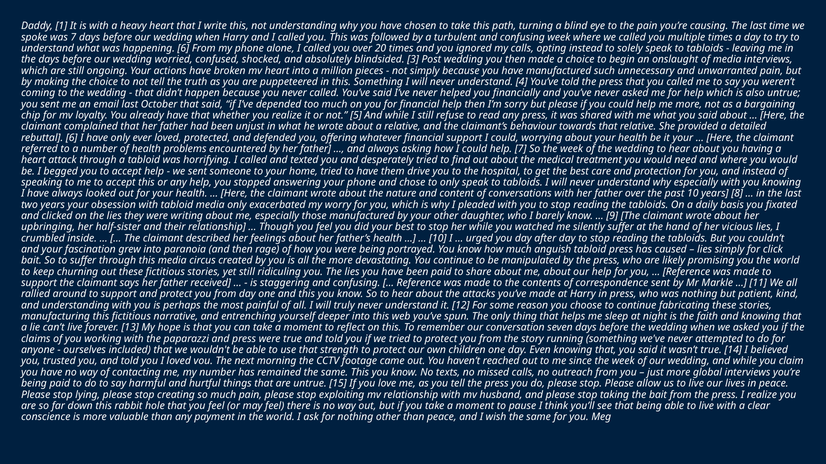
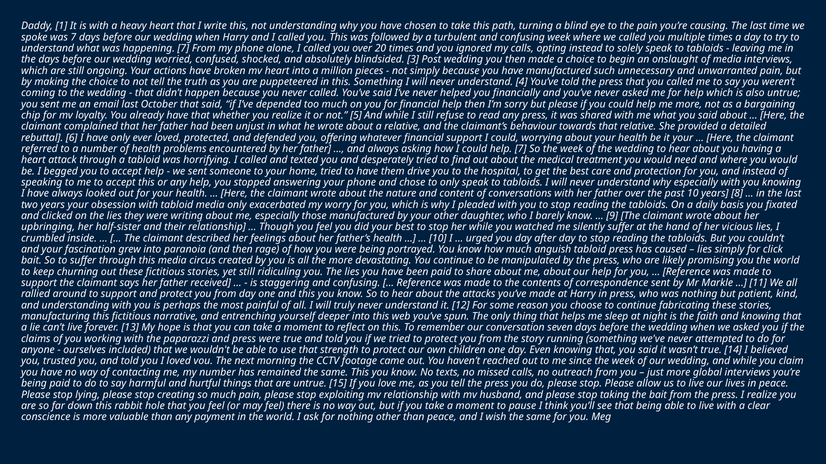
happening 6: 6 -> 7 (183, 48)
